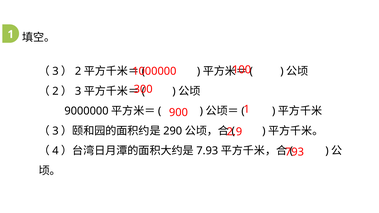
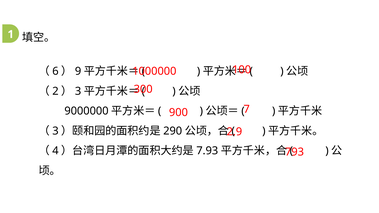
3: 3 -> 6 (55, 71)
2: 2 -> 9 (78, 71)
900 1: 1 -> 7 (247, 109)
